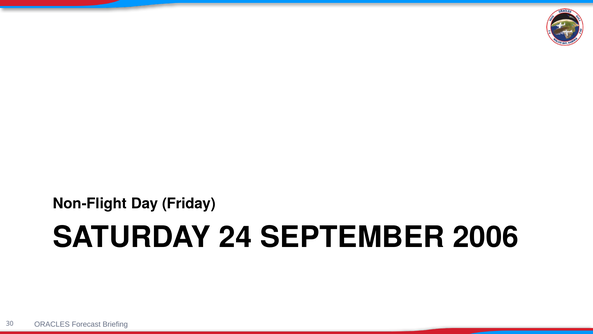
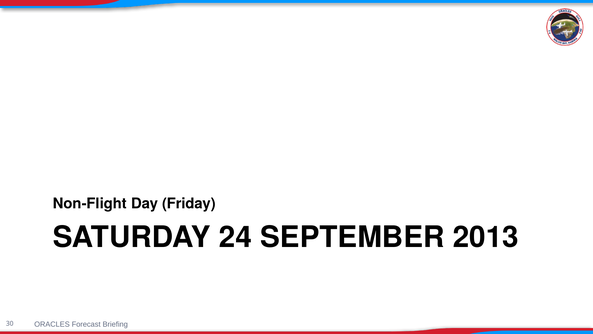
2006: 2006 -> 2013 (486, 237)
